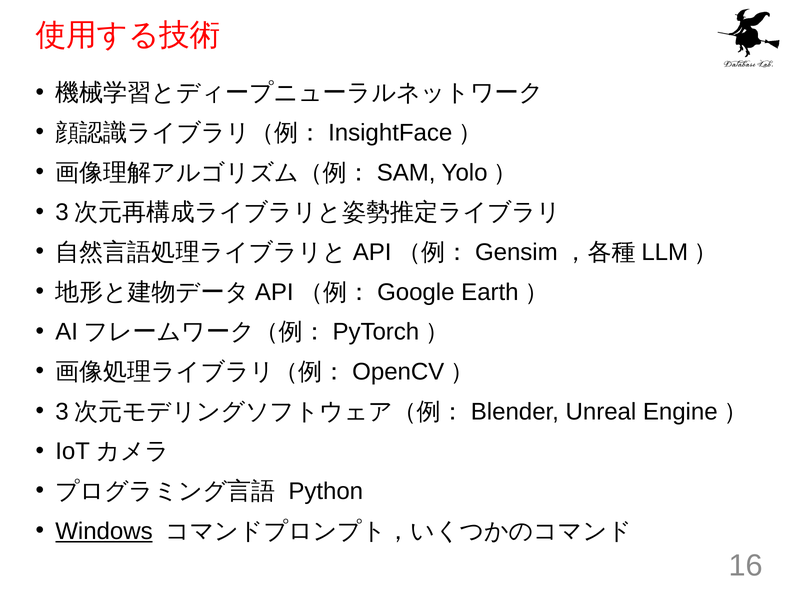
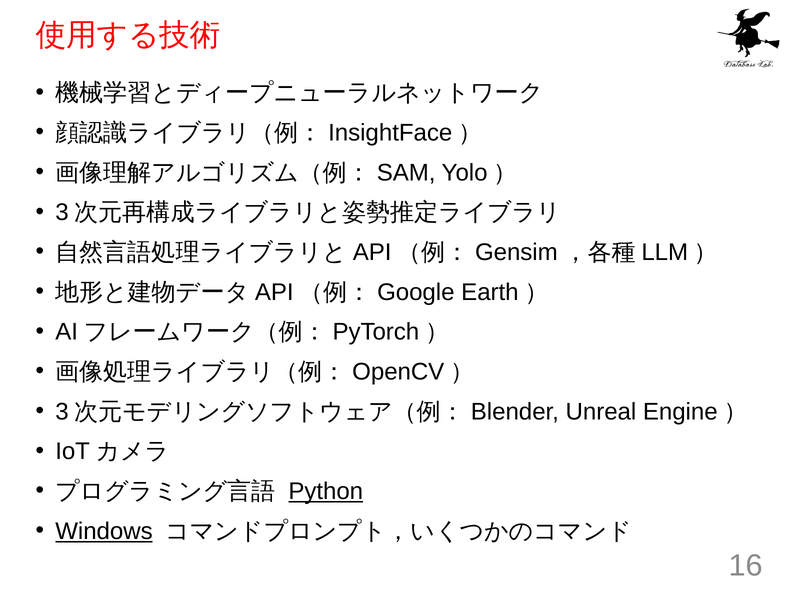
Python underline: none -> present (326, 491)
